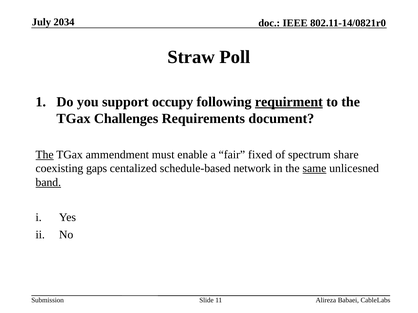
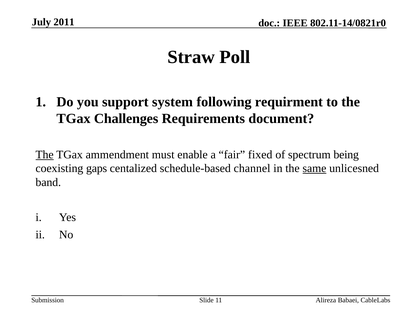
2034: 2034 -> 2011 (64, 22)
occupy: occupy -> system (172, 102)
requirment underline: present -> none (289, 102)
share: share -> being (346, 155)
network: network -> channel (252, 169)
band underline: present -> none (48, 183)
